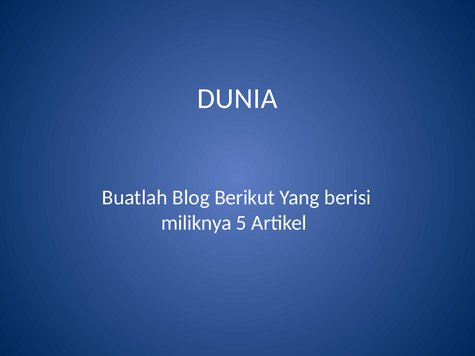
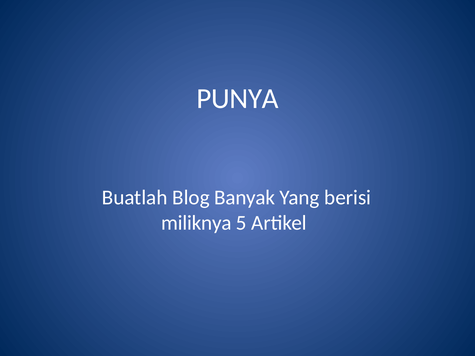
DUNIA: DUNIA -> PUNYA (238, 99)
Berikut: Berikut -> Banyak (245, 198)
